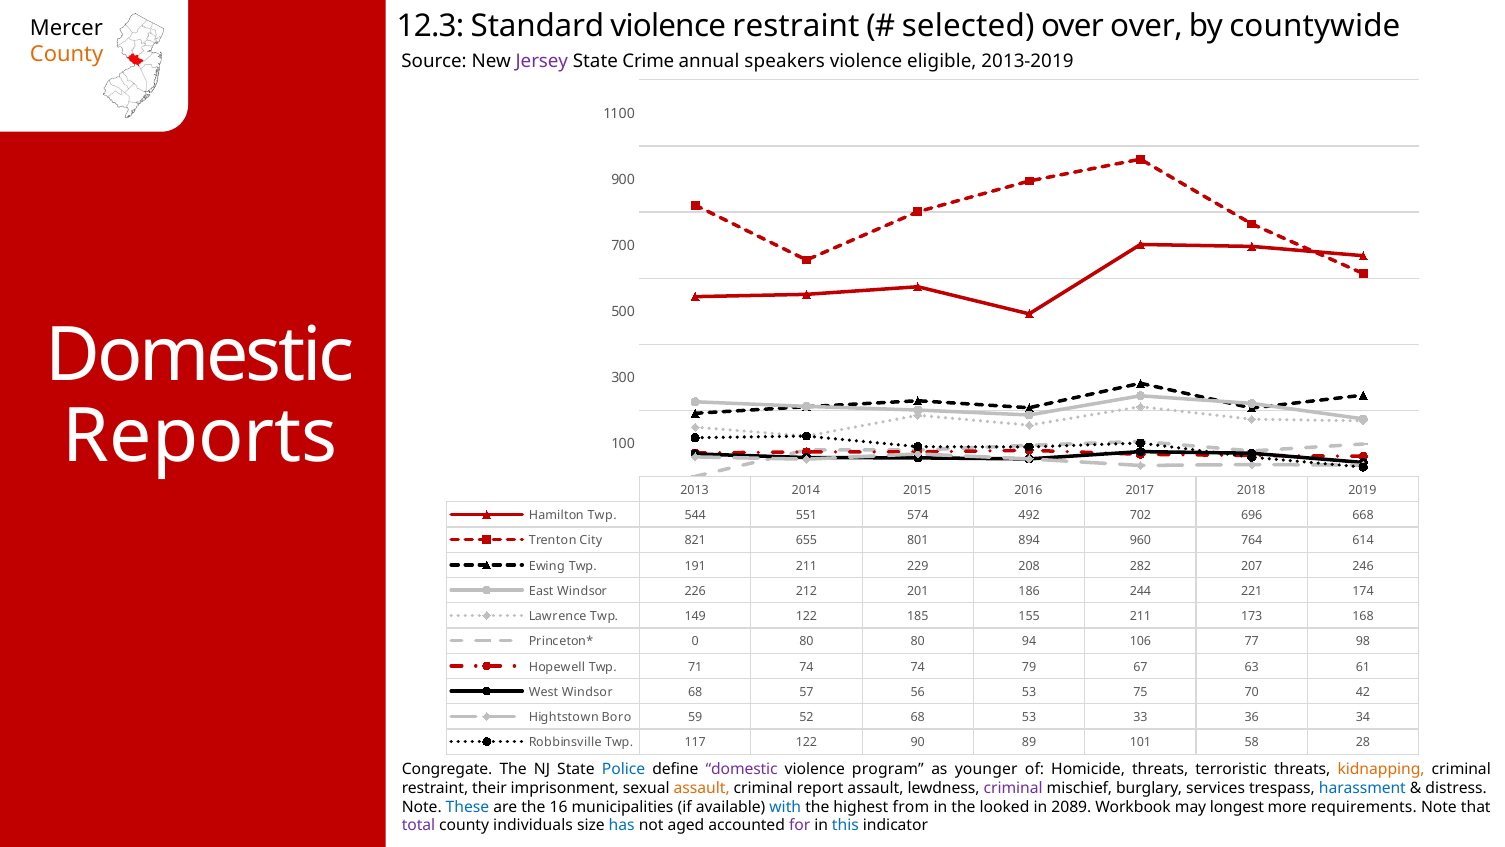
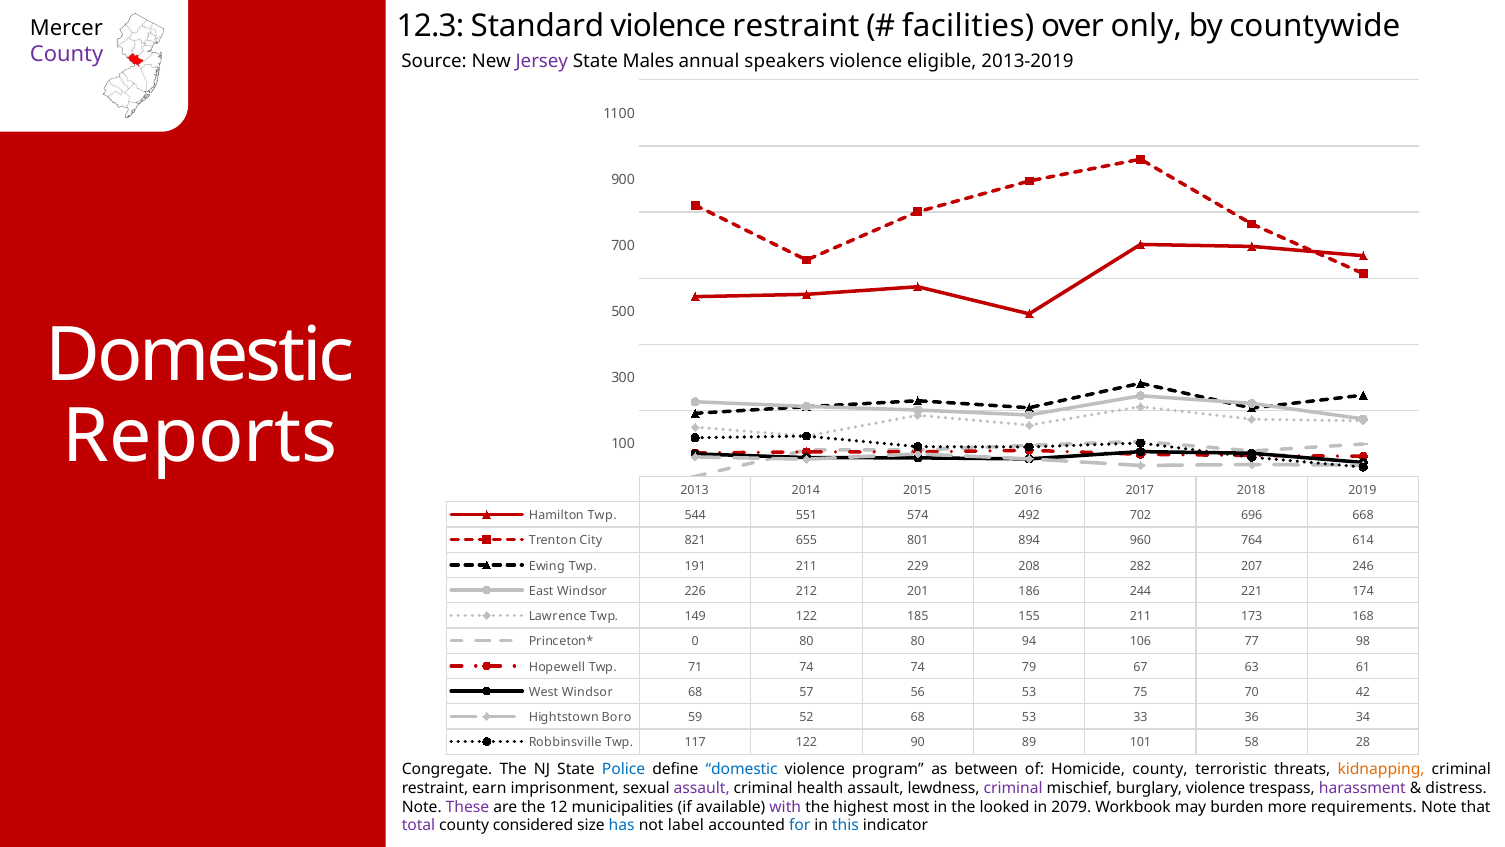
selected: selected -> facilities (968, 27)
over over: over -> only (1146, 27)
County colour: orange -> purple (67, 54)
Crime: Crime -> Males (648, 62)
domestic colour: purple -> blue (742, 769)
younger: younger -> between (986, 769)
Homicide threats: threats -> county (1160, 769)
their: their -> earn (489, 788)
assault colour: orange -> purple (702, 788)
report: report -> health (820, 788)
burglary services: services -> violence (1216, 788)
harassment colour: blue -> purple (1362, 788)
These colour: blue -> purple (467, 806)
16: 16 -> 12 (559, 806)
with colour: blue -> purple (785, 806)
from: from -> most (911, 806)
2089: 2089 -> 2079 (1071, 806)
longest: longest -> burden (1237, 806)
individuals: individuals -> considered (533, 825)
aged: aged -> label (686, 825)
for colour: purple -> blue (800, 825)
